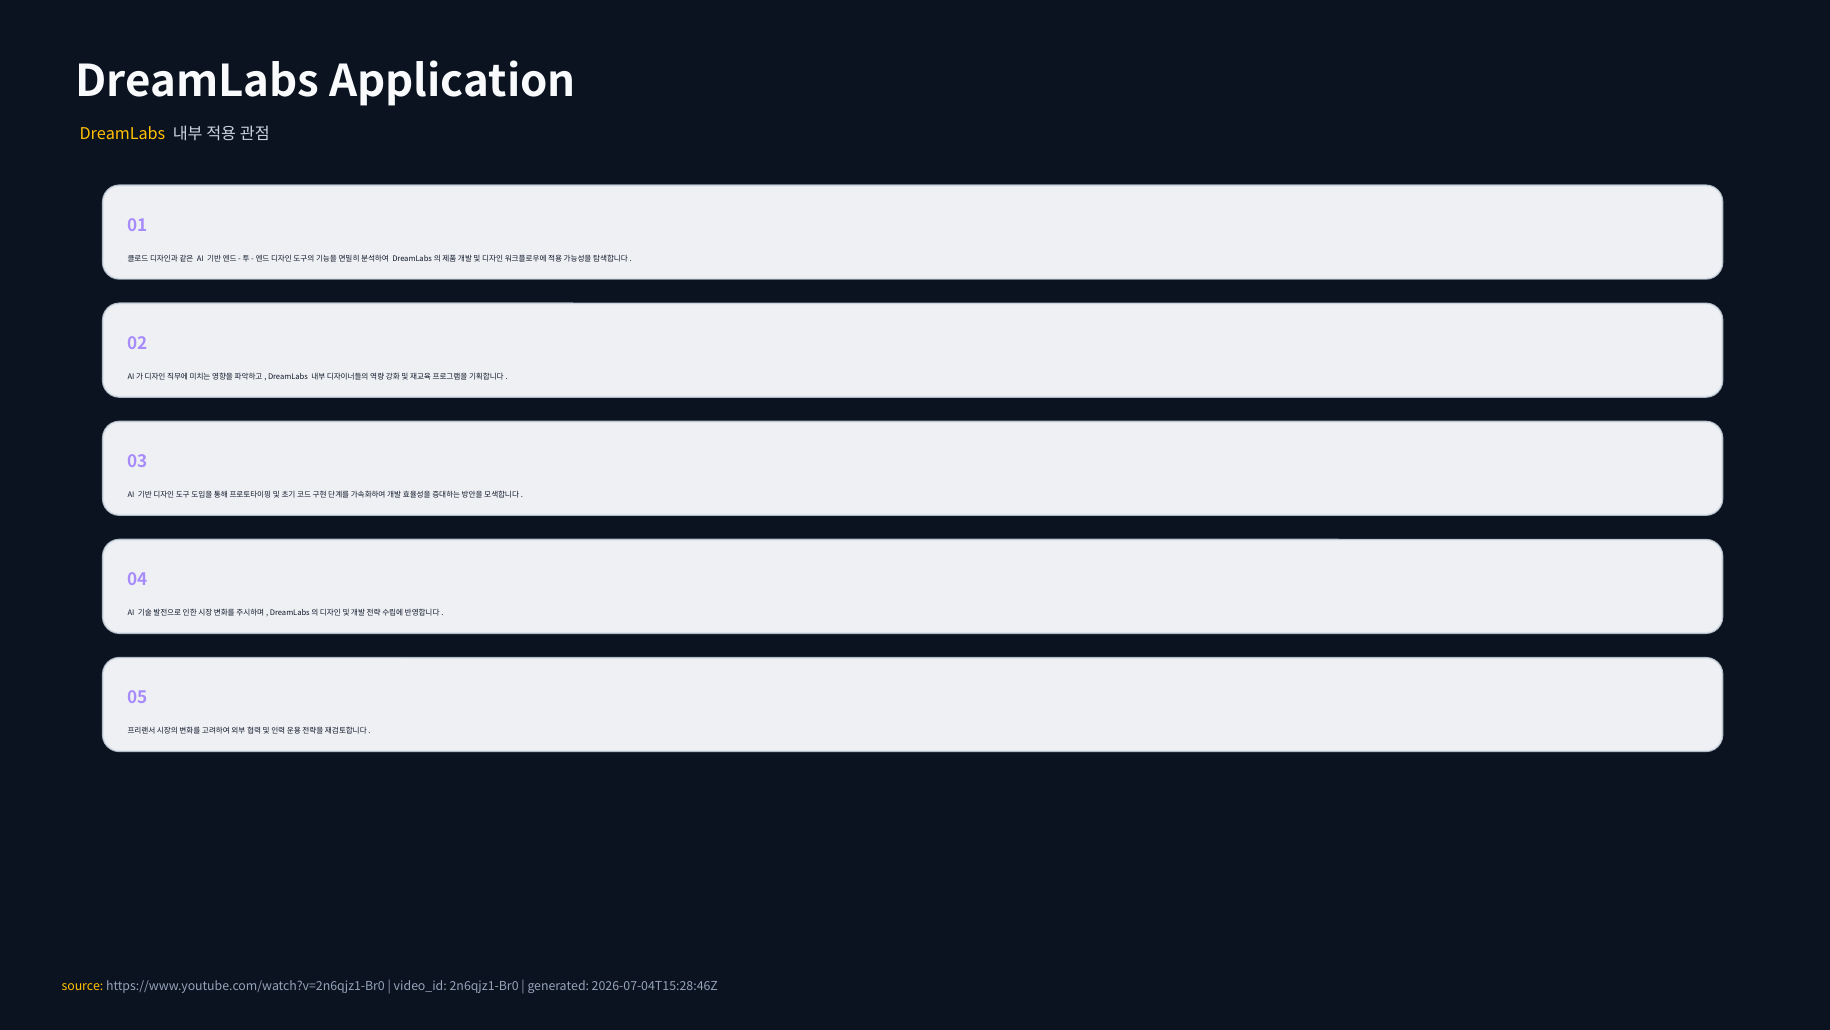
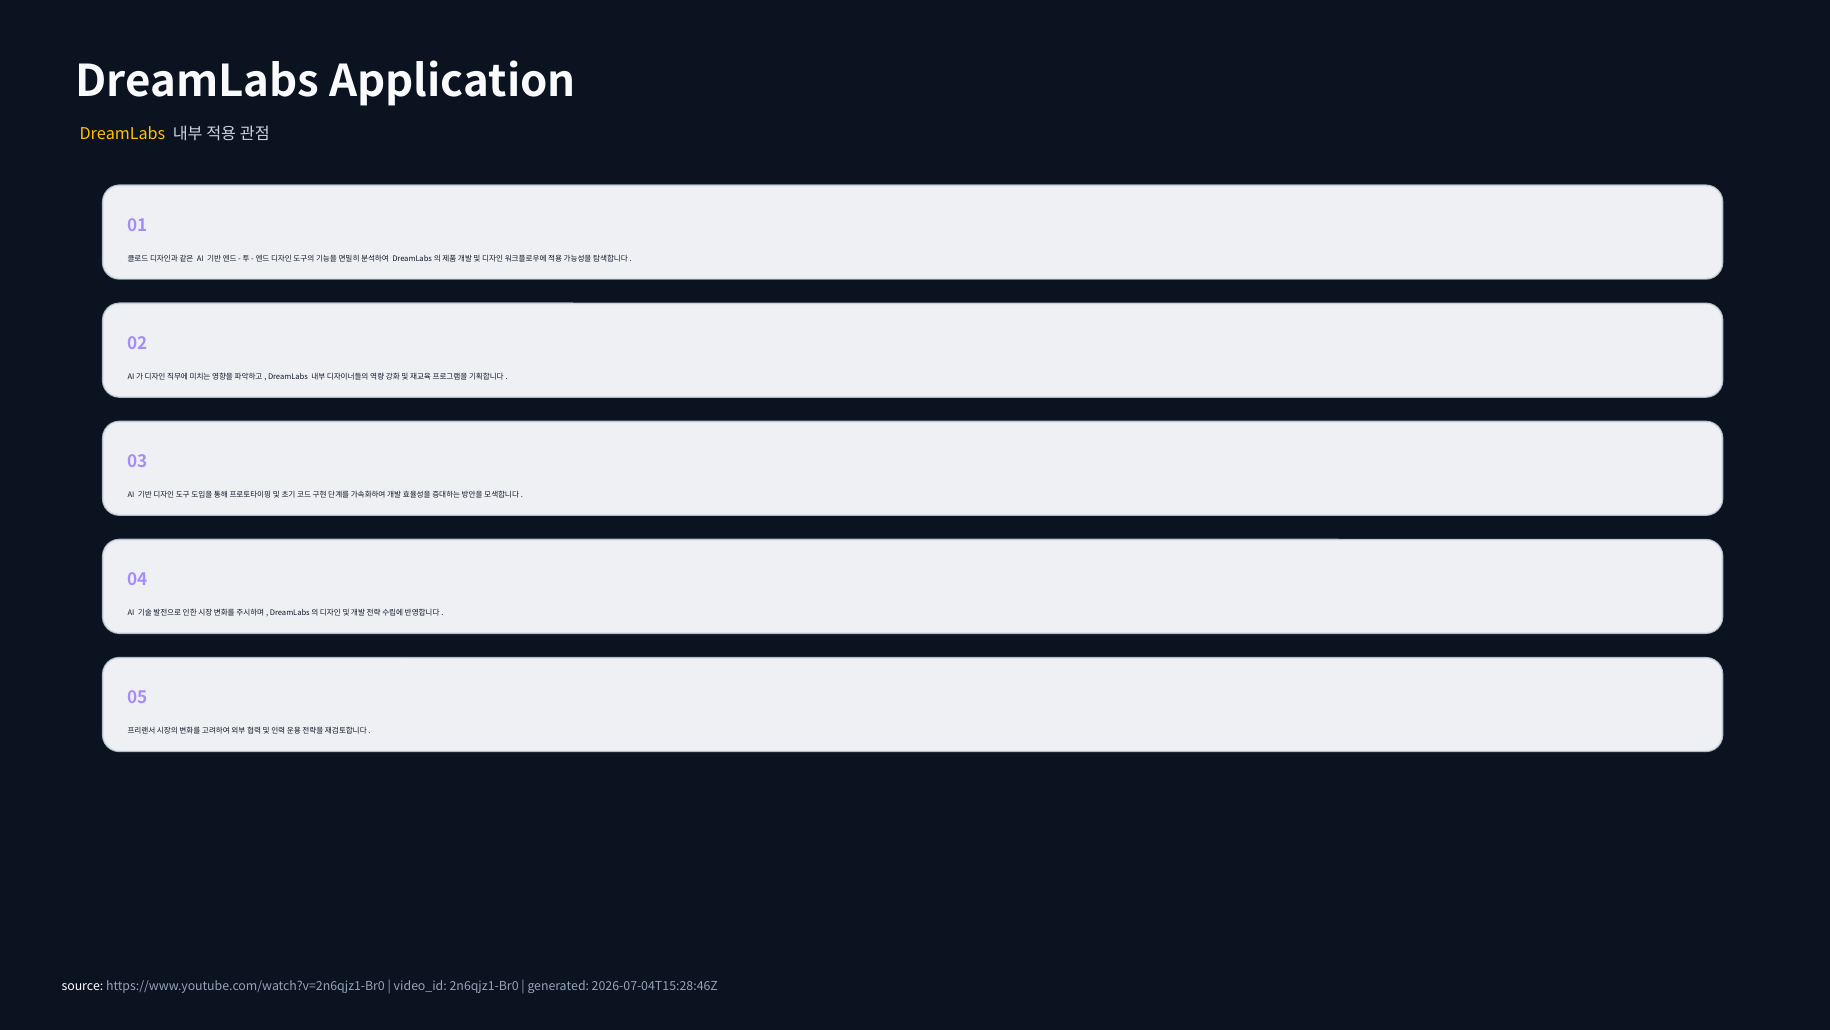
source colour: yellow -> white (83, 986)
